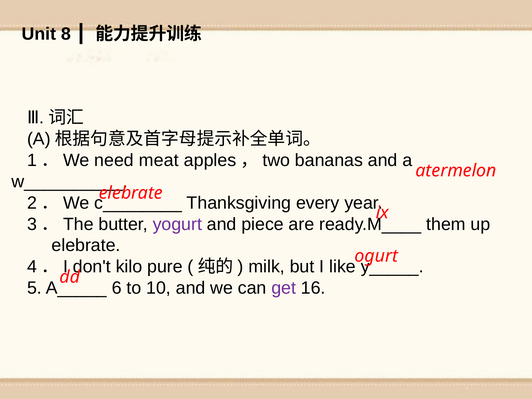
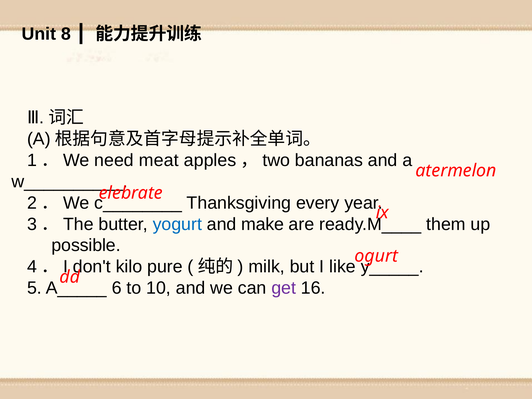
yogurt colour: purple -> blue (177, 224)
piece: piece -> make (263, 224)
elebrate: elebrate -> possible (86, 245)
